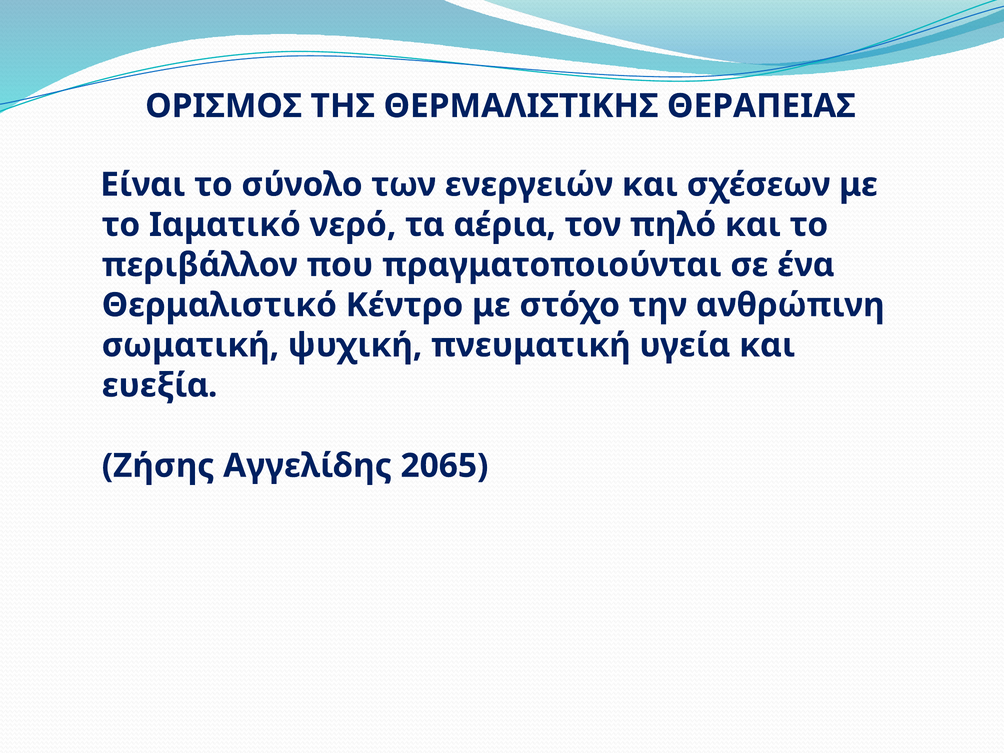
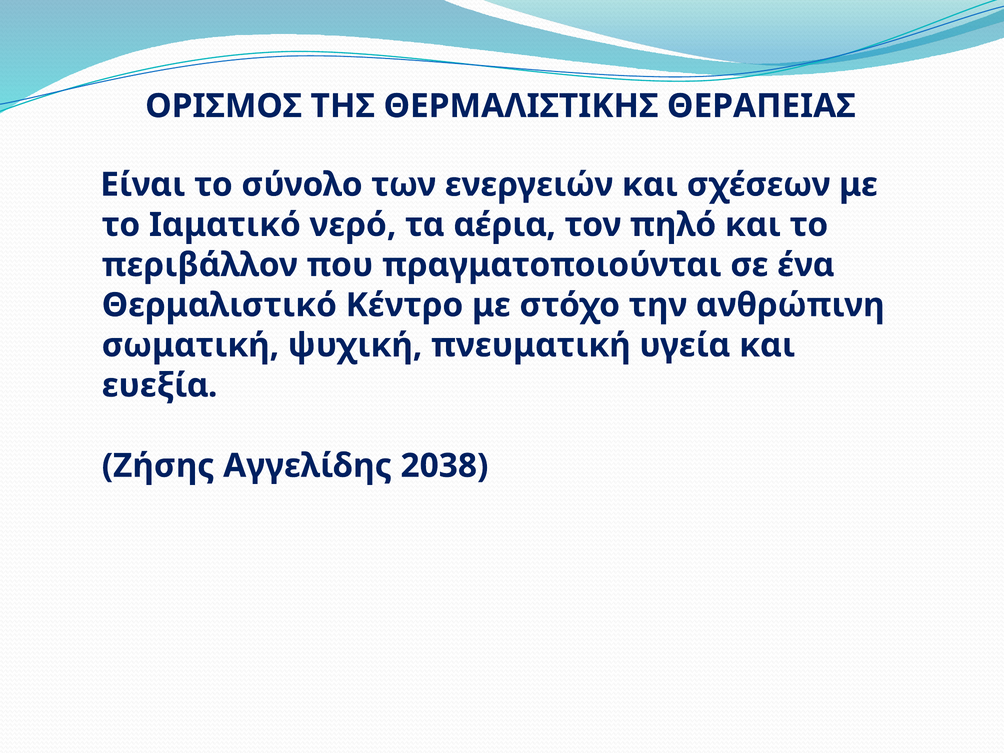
2065: 2065 -> 2038 (444, 466)
